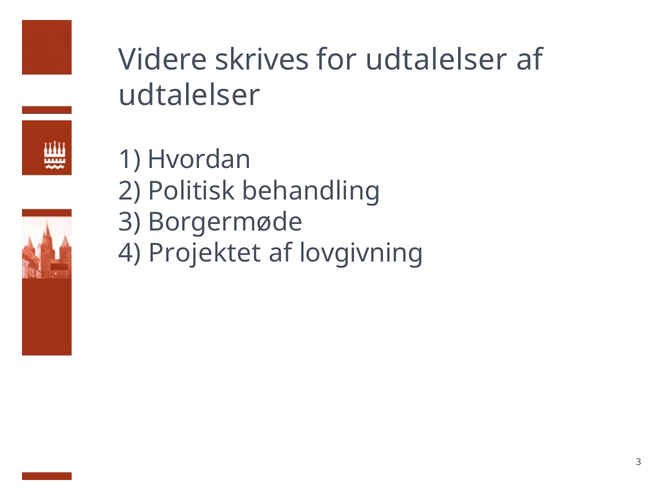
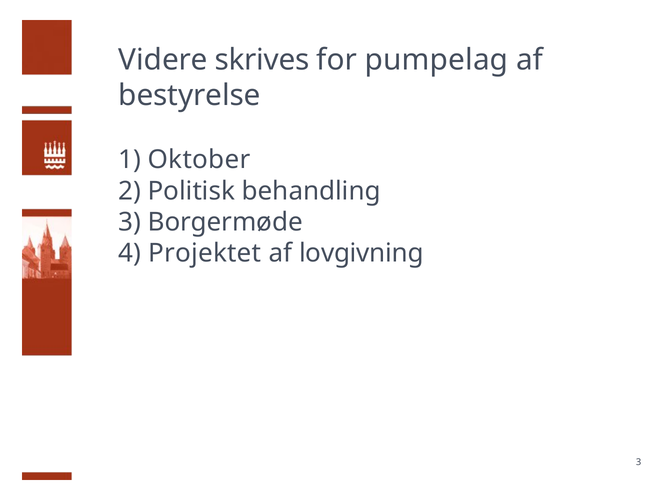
for udtalelser: udtalelser -> pumpelag (436, 60)
udtalelser: udtalelser -> bestyrelse (190, 96)
Hvordan: Hvordan -> Oktober (199, 160)
